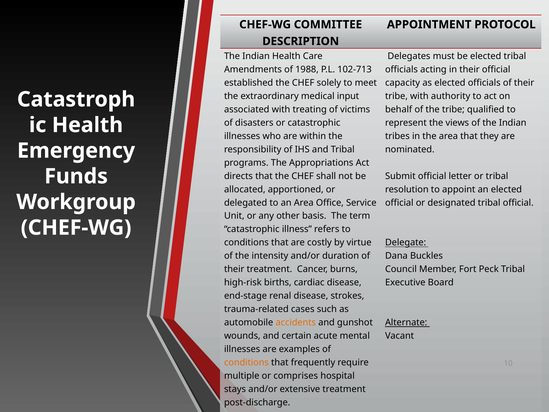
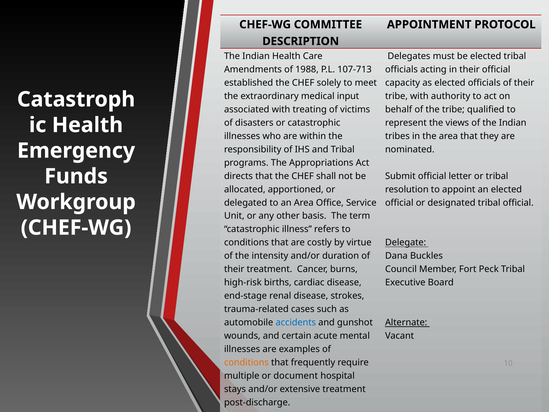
102-713: 102-713 -> 107-713 (355, 69)
accidents colour: orange -> blue (296, 322)
comprises: comprises -> document (296, 376)
